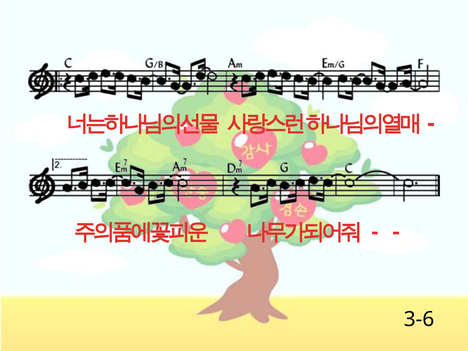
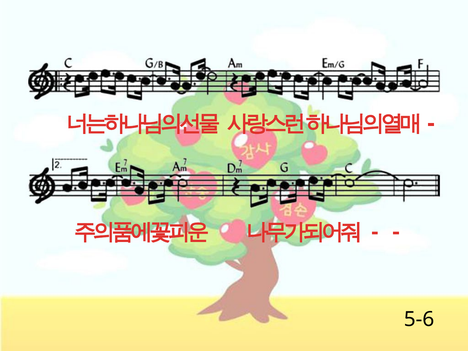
3-6: 3-6 -> 5-6 (419, 319)
